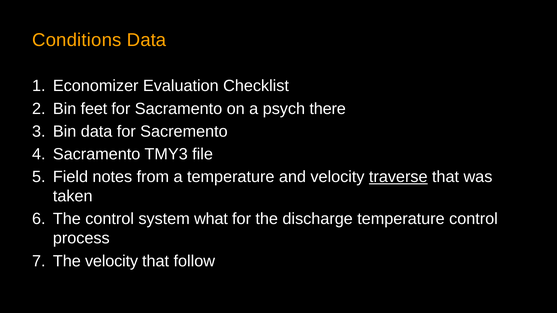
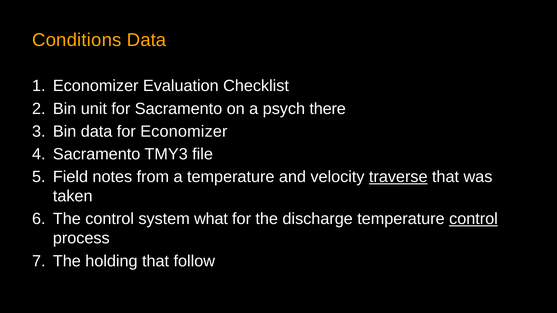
feet: feet -> unit (94, 109)
for Sacremento: Sacremento -> Economizer (184, 131)
control underline: none -> present (473, 219)
The velocity: velocity -> holding (111, 261)
